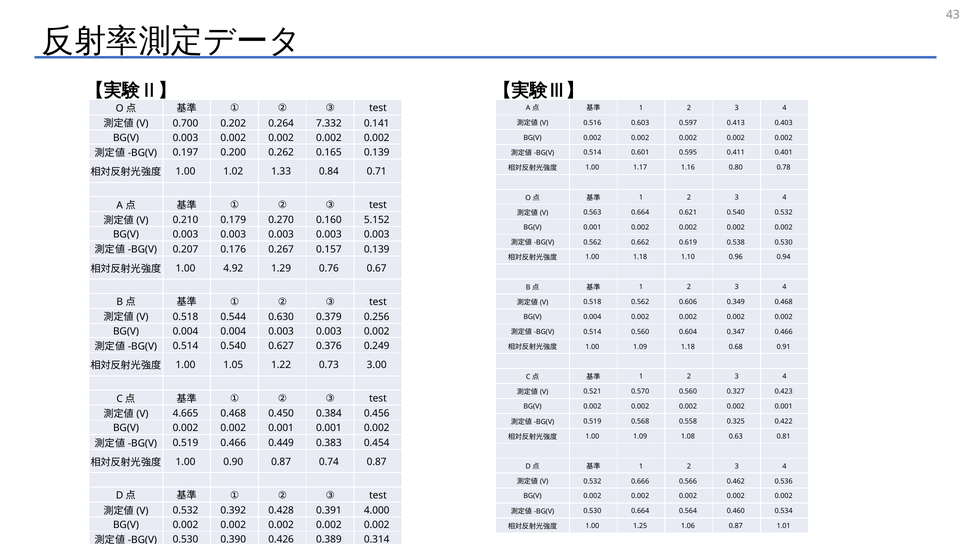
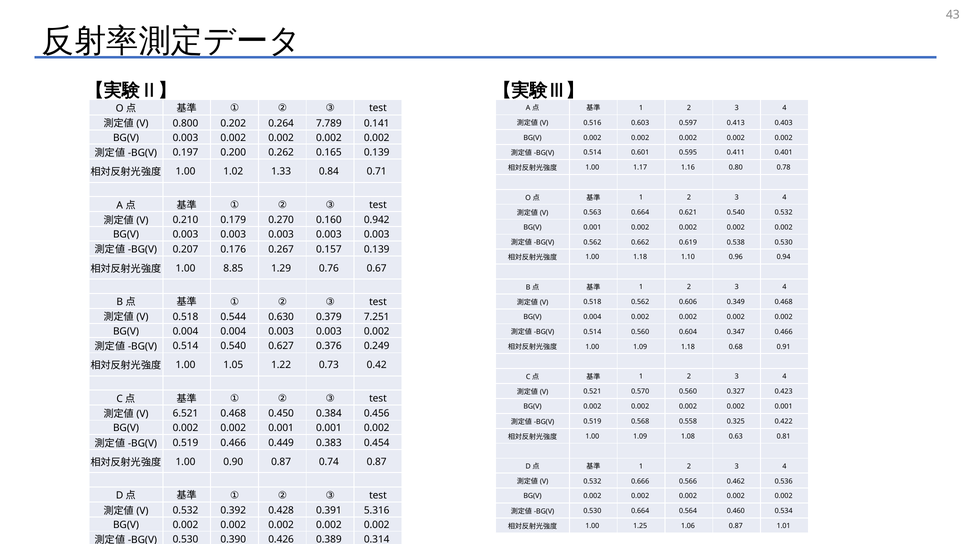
0.700: 0.700 -> 0.800 (185, 123)
7.332: 7.332 -> 7.789 (329, 123)
5.152: 5.152 -> 0.942 (377, 220)
4.92: 4.92 -> 8.85 (233, 268)
0.256: 0.256 -> 7.251 (377, 317)
3.00: 3.00 -> 0.42 (377, 365)
4.665: 4.665 -> 6.521 (185, 413)
4.000: 4.000 -> 5.316 (377, 510)
